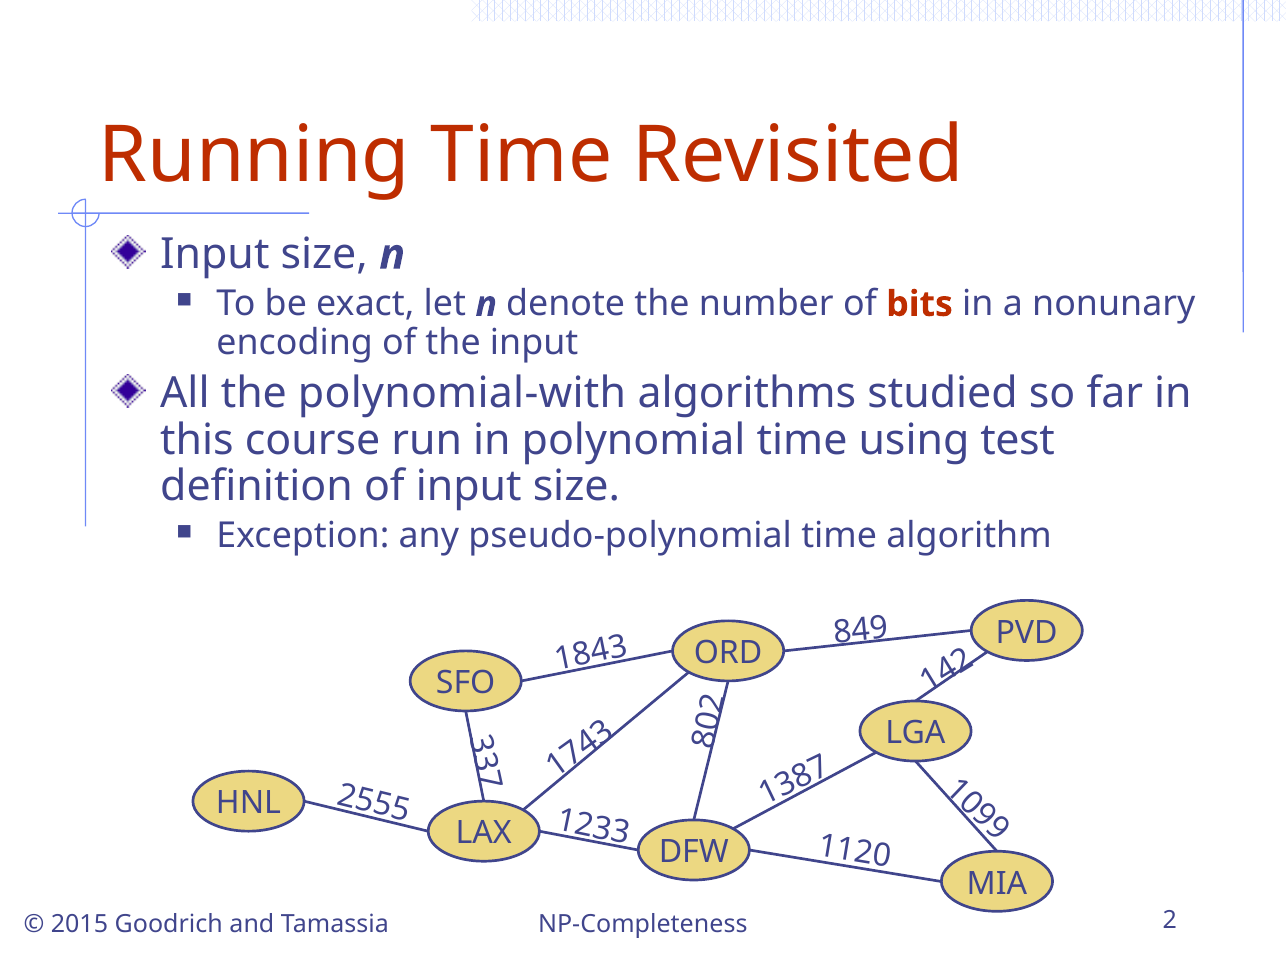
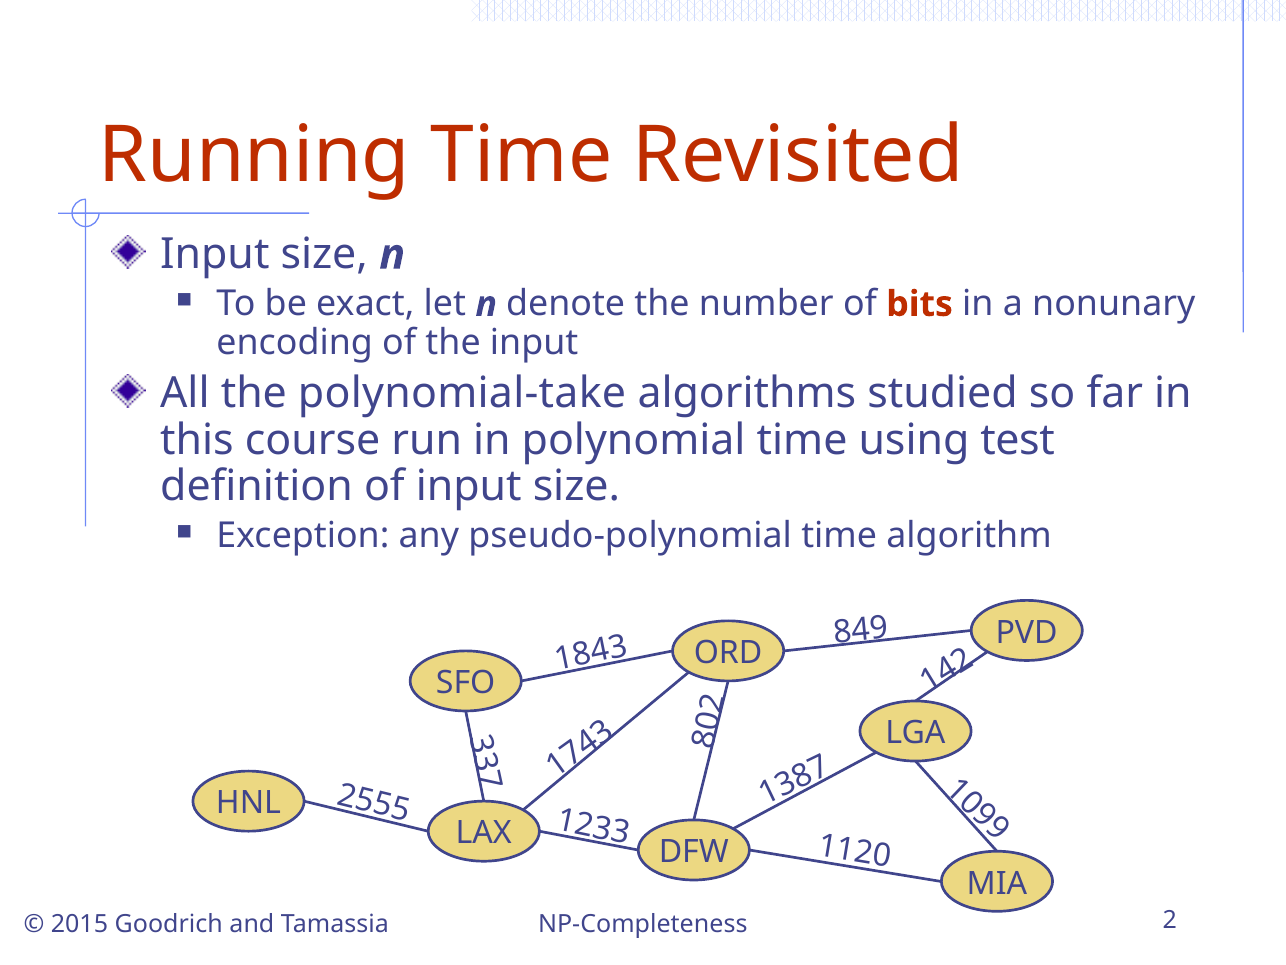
polynomial-with: polynomial-with -> polynomial-take (462, 394)
